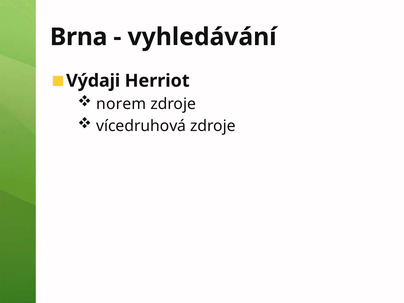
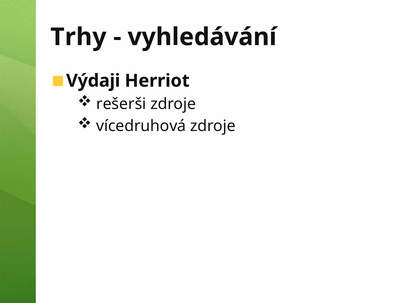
Brna: Brna -> Trhy (78, 37)
norem: norem -> rešerši (121, 104)
